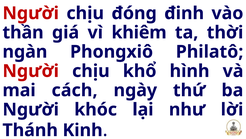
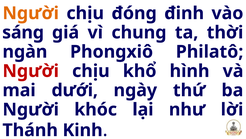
Người colour: red -> orange (31, 13)
thần: thần -> sáng (23, 32)
khiêm: khiêm -> chung (139, 32)
cách: cách -> dưới (75, 90)
